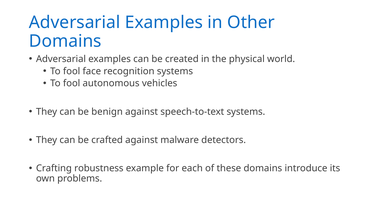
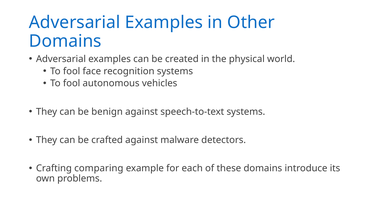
robustness: robustness -> comparing (99, 169)
